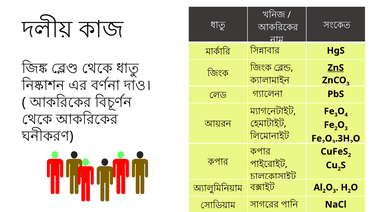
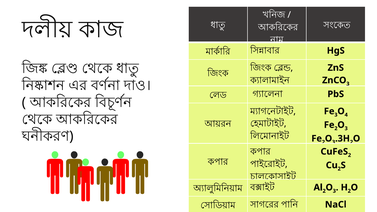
ZnS underline: present -> none (336, 68)
